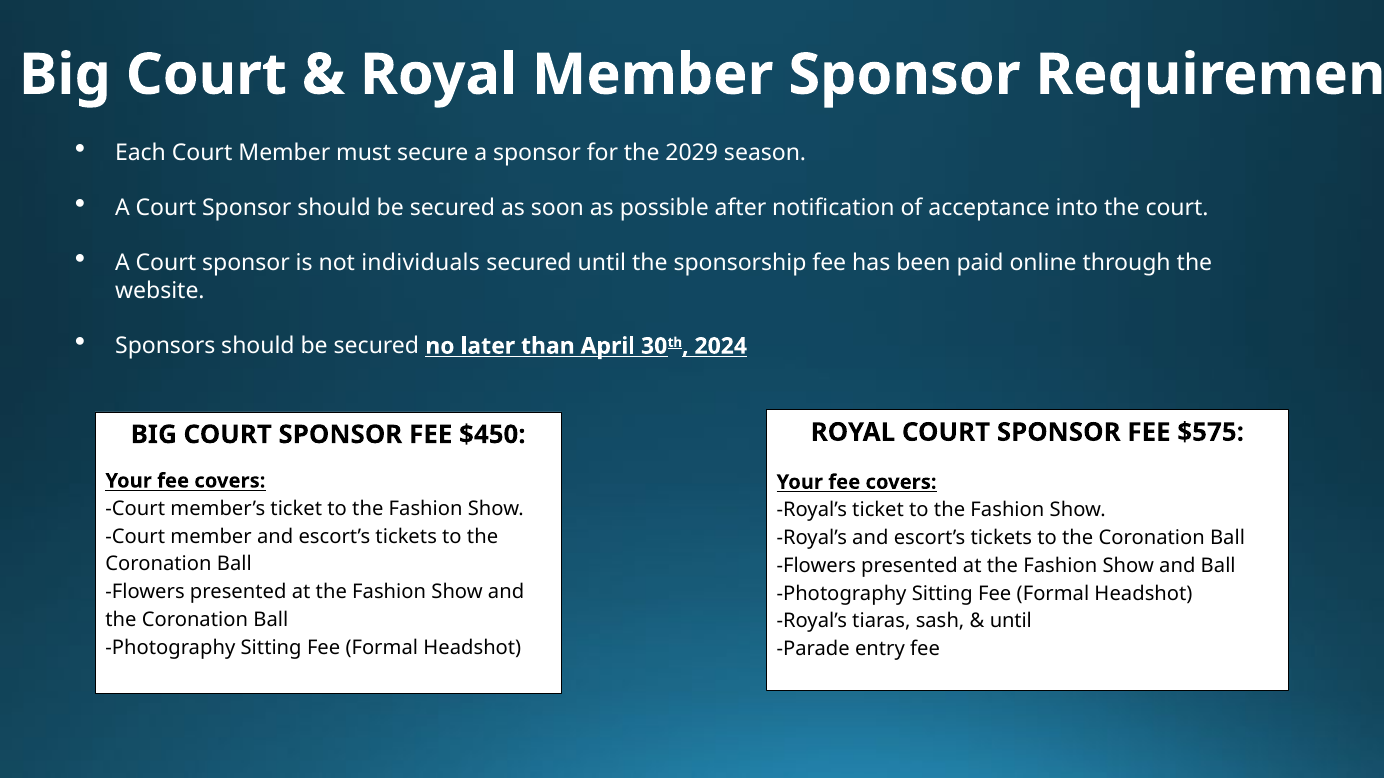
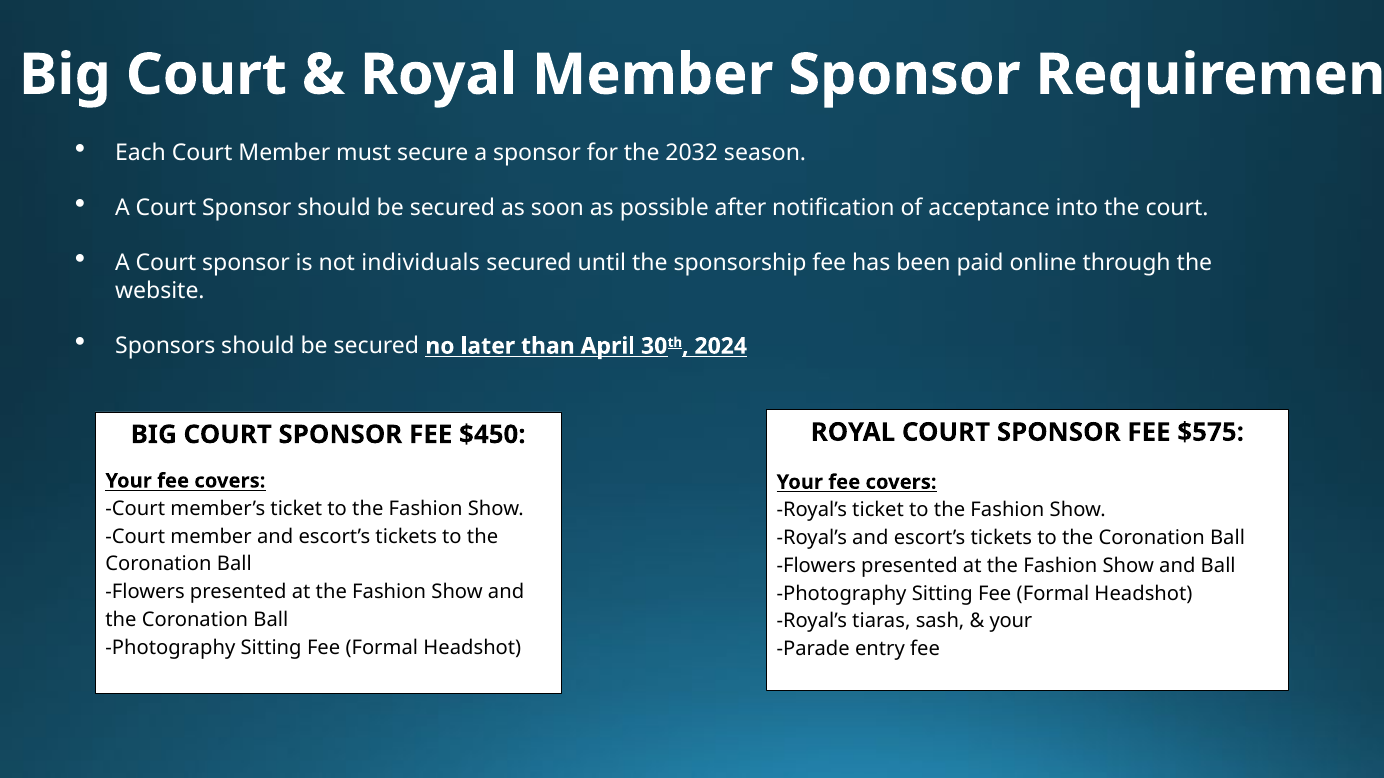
2029: 2029 -> 2032 (692, 153)
until: until -> your (1011, 622)
